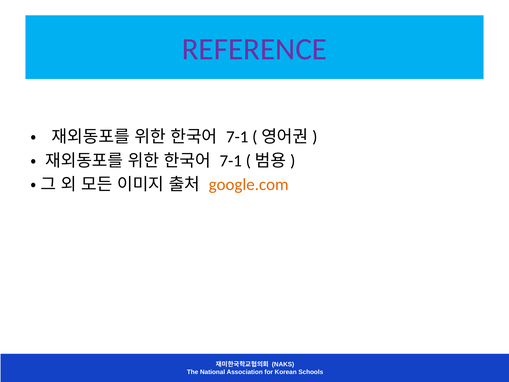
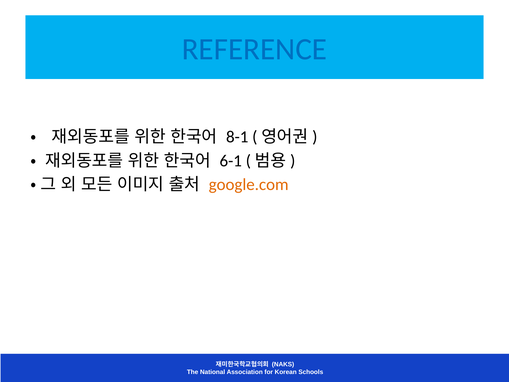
REFERENCE colour: purple -> blue (254, 49)
7-1: 7-1 -> 8-1 (237, 137)
7-1: 7-1 -> 6-1 (231, 161)
